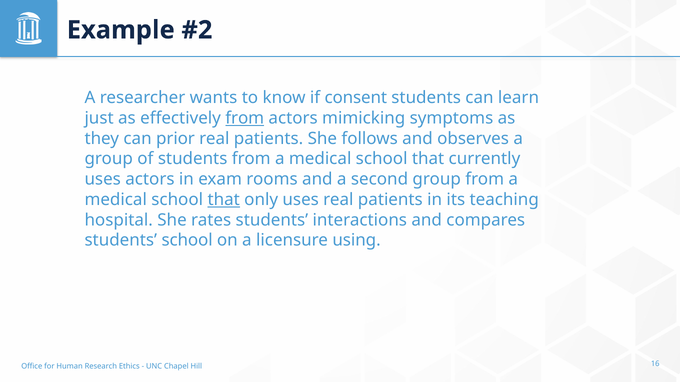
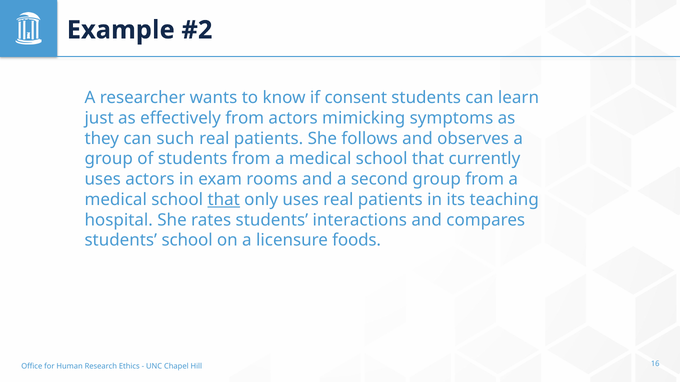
from underline: present -> none (245, 118)
prior: prior -> such (175, 139)
using: using -> foods (357, 241)
